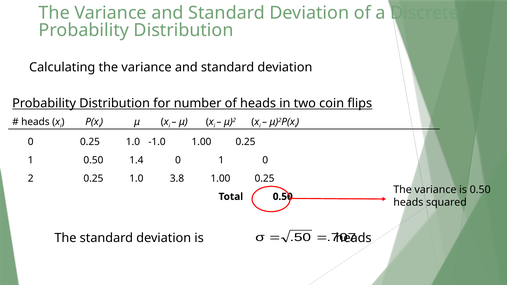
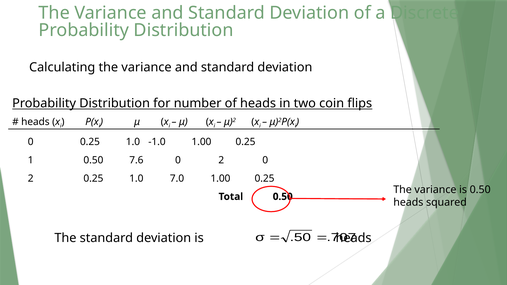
1.4: 1.4 -> 7.6 (136, 160)
1: 1 -> 2 (221, 160)
3.8: 3.8 -> 7.0 (177, 178)
